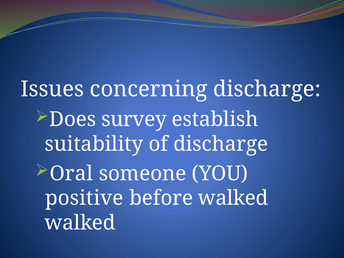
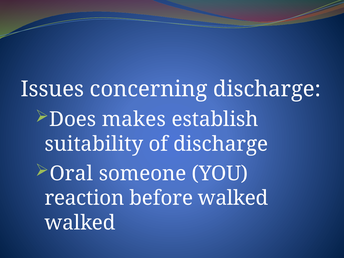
survey: survey -> makes (134, 119)
positive: positive -> reaction (84, 198)
